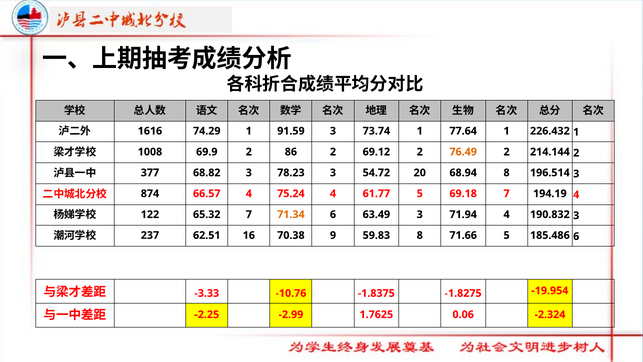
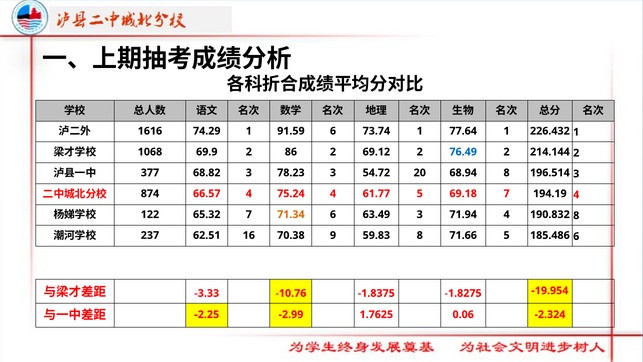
91.59 3: 3 -> 6 (333, 131)
1008: 1008 -> 1068 (150, 152)
76.49 colour: orange -> blue (463, 152)
190.832 3: 3 -> 8 (576, 215)
